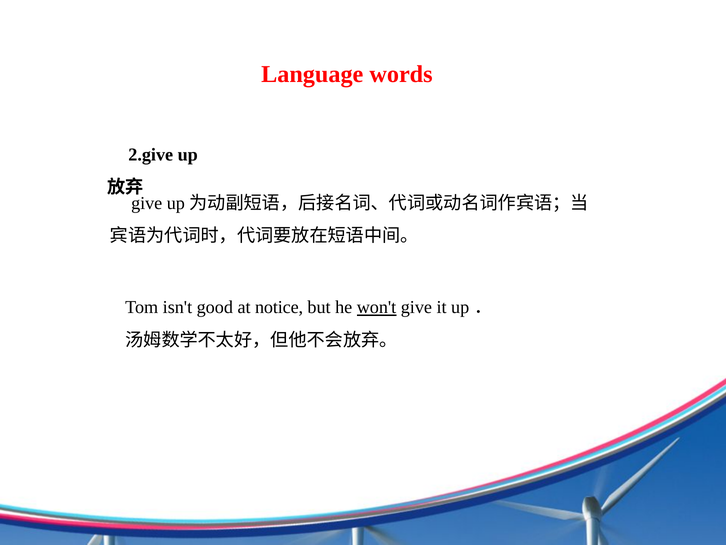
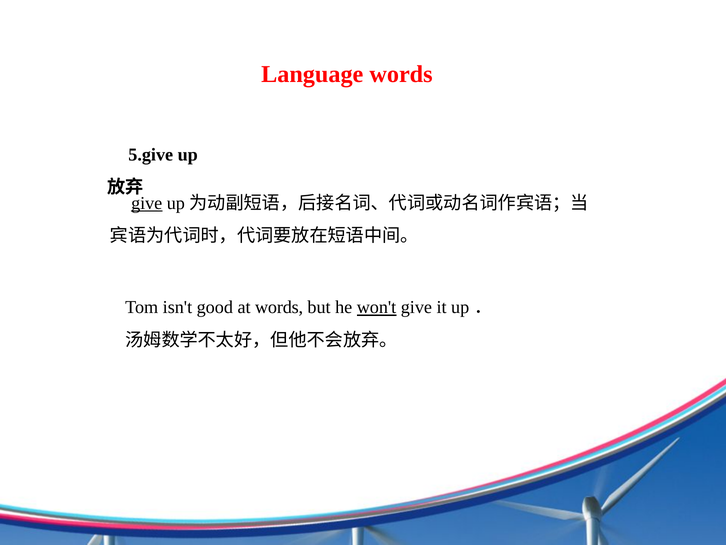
2.give: 2.give -> 5.give (151, 155)
give underline: none -> present (147, 203)
at notice: notice -> words (279, 307)
